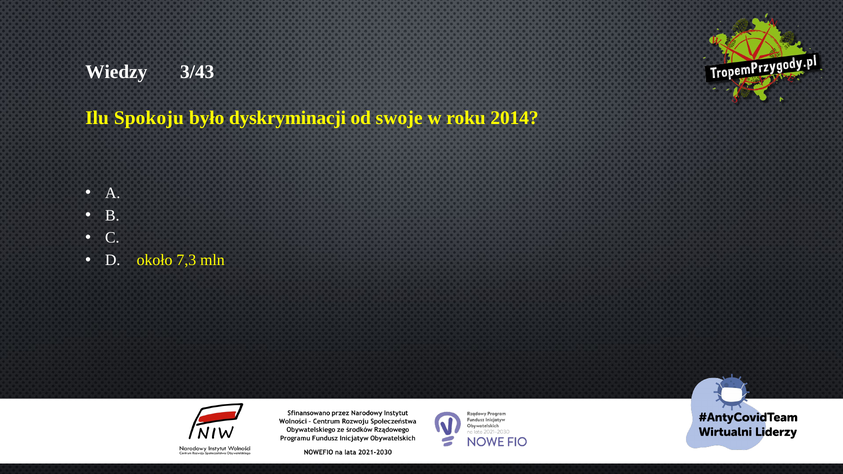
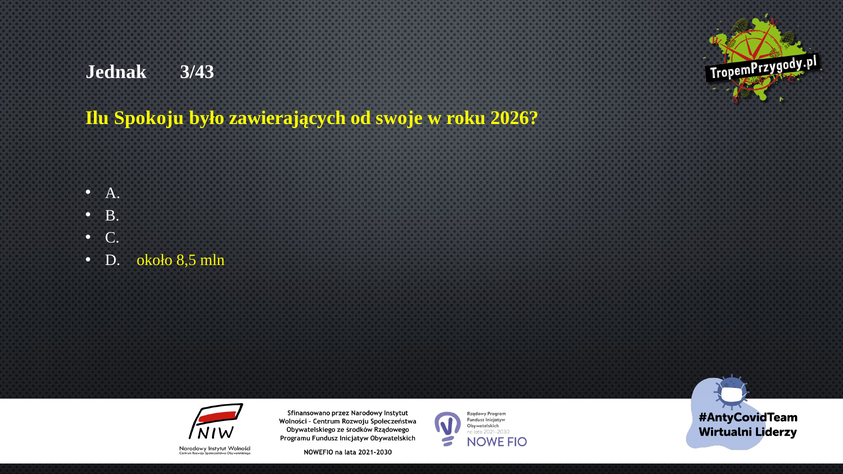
Wiedzy: Wiedzy -> Jednak (116, 72)
dyskryminacji: dyskryminacji -> zawierających (287, 118)
2014: 2014 -> 2026 (514, 118)
7,3: 7,3 -> 8,5 (186, 260)
